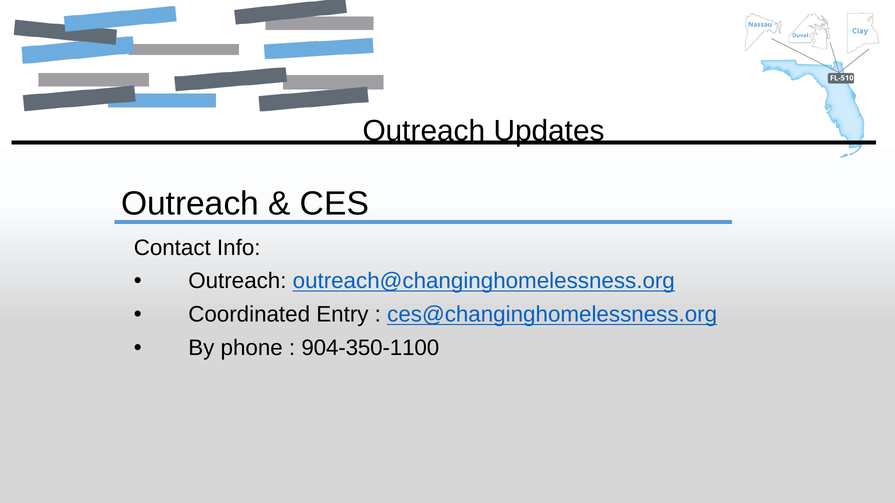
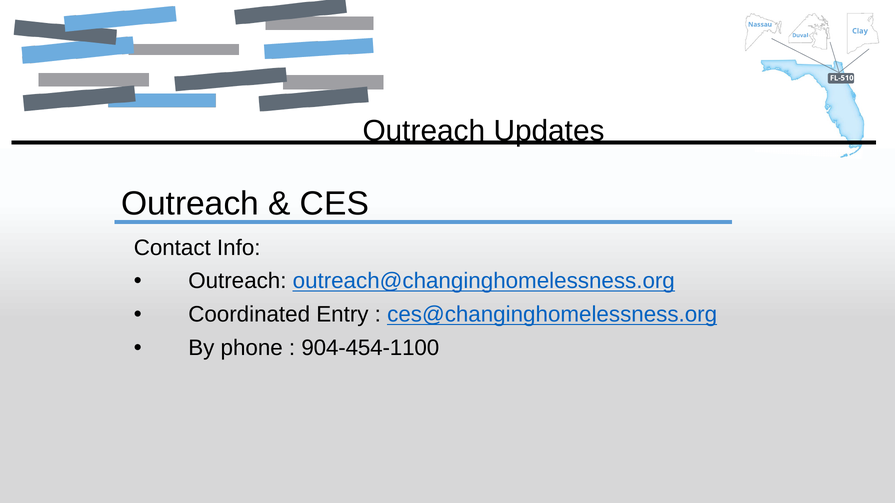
904-350-1100: 904-350-1100 -> 904-454-1100 (370, 348)
